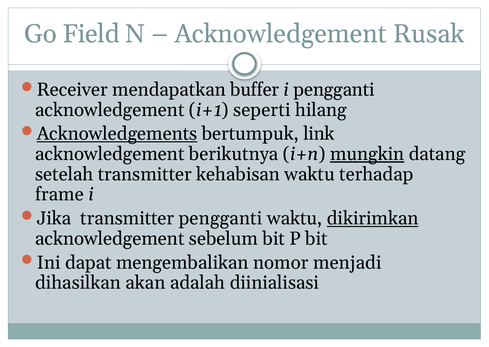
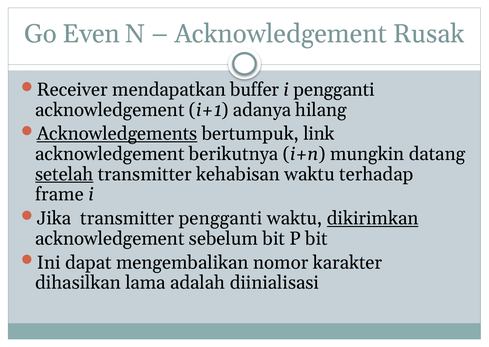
Field: Field -> Even (91, 34)
seperti: seperti -> adanya (262, 110)
mungkin underline: present -> none (367, 154)
setelah underline: none -> present (64, 174)
menjadi: menjadi -> karakter (347, 262)
akan: akan -> lama (146, 282)
